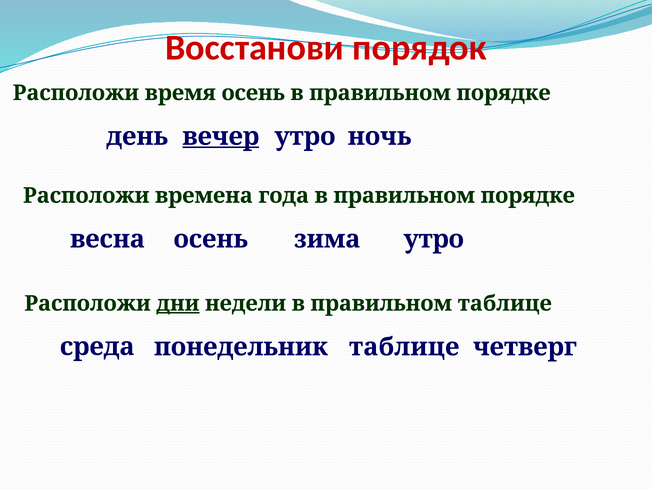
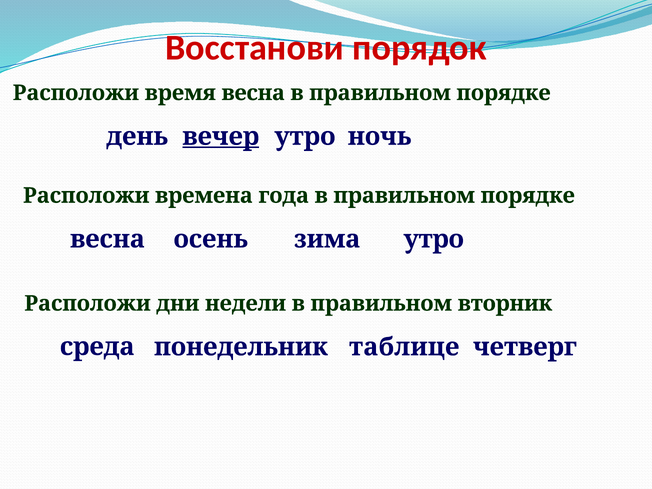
время осень: осень -> весна (253, 93)
дни underline: present -> none (178, 303)
правильном таблице: таблице -> вторник (505, 303)
